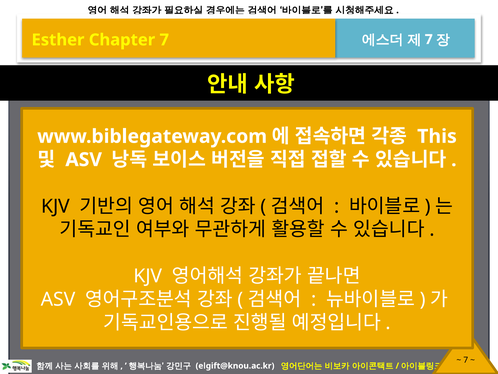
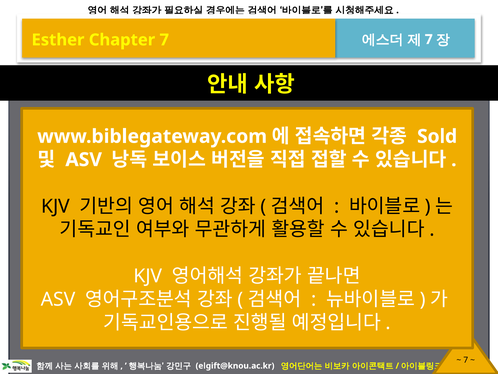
This: This -> Sold (437, 136)
